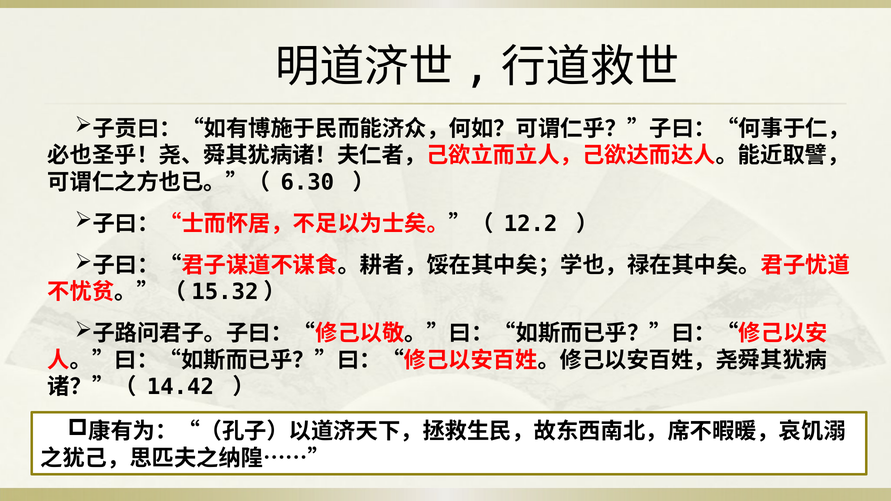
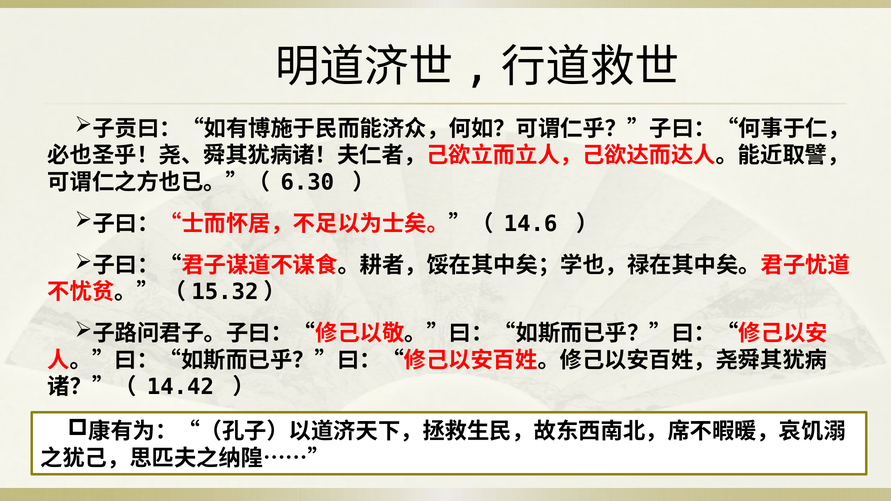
12.2: 12.2 -> 14.6 (531, 224)
